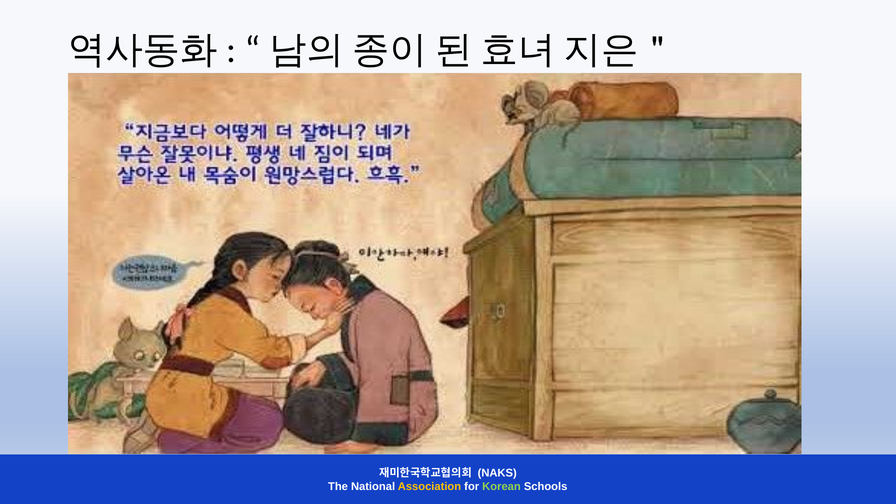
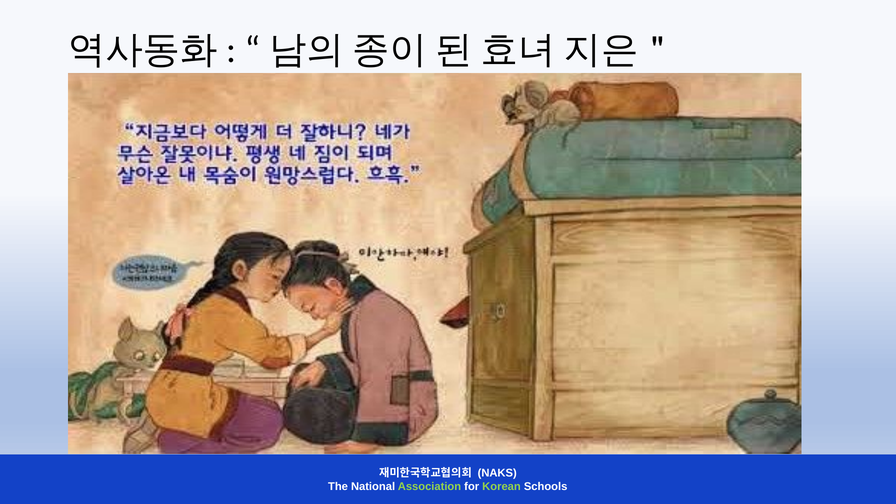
Association colour: yellow -> light green (429, 487)
